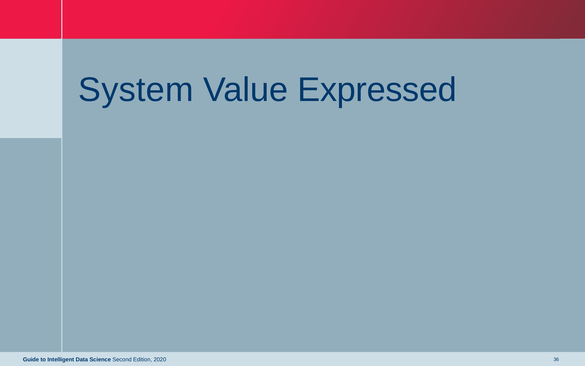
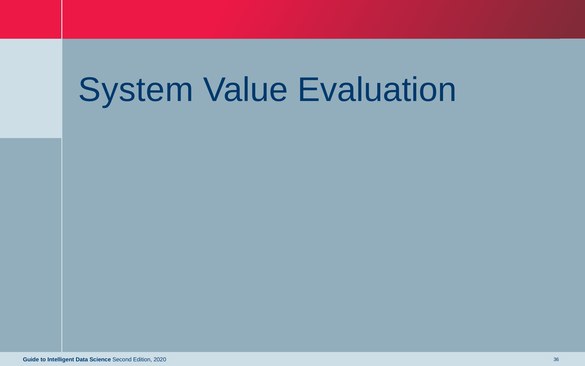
Expressed: Expressed -> Evaluation (377, 90)
